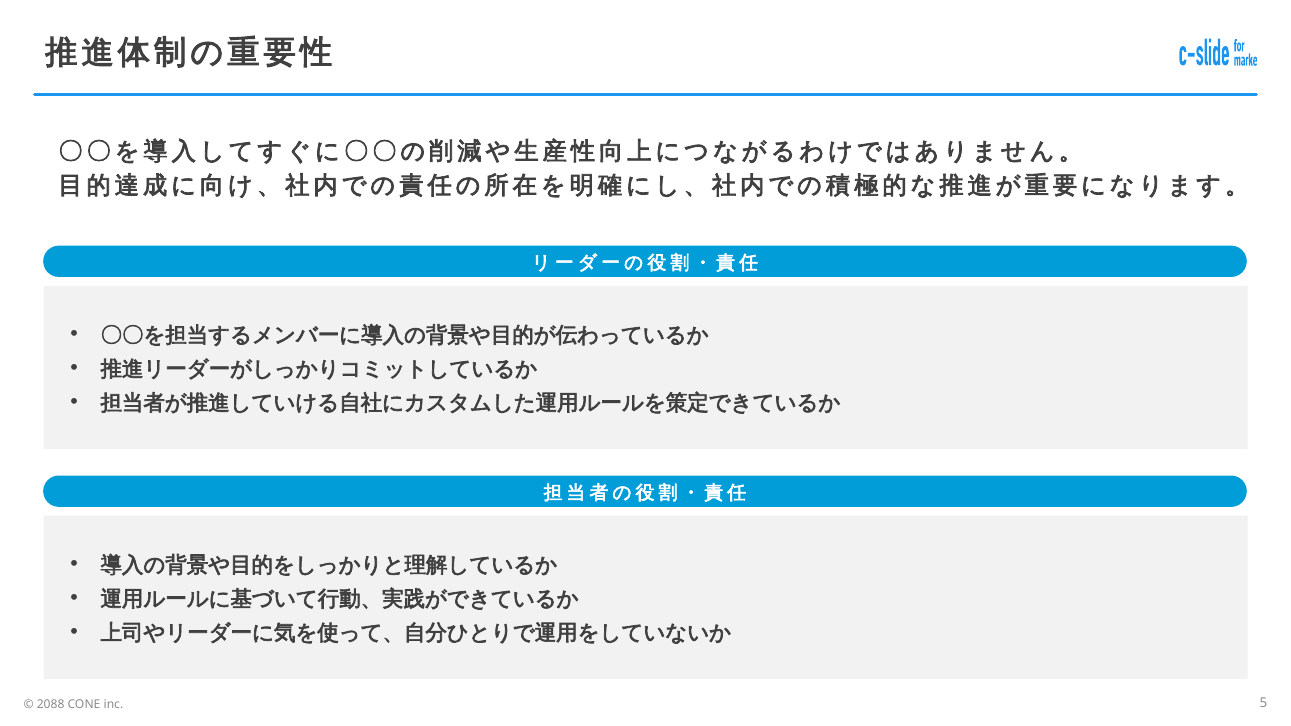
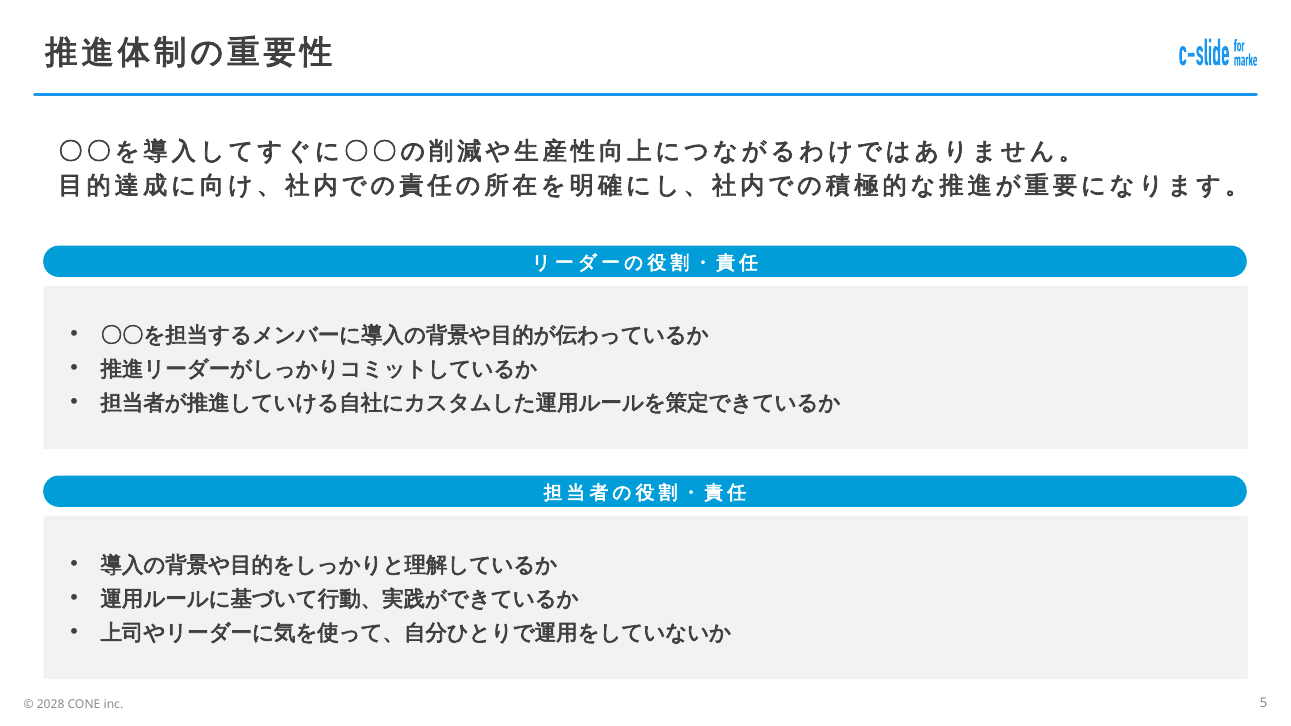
2088: 2088 -> 2028 (51, 704)
